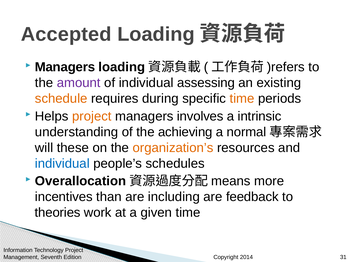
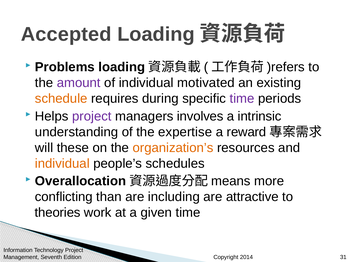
Managers: Managers -> Problems (65, 67)
assessing: assessing -> motivated (206, 83)
time colour: orange -> purple (242, 99)
project colour: orange -> purple (92, 116)
achieving: achieving -> expertise (185, 132)
normal: normal -> reward (247, 132)
individual colour: blue -> orange (62, 164)
incentives: incentives -> conflicting (64, 197)
feedback: feedback -> attractive (252, 197)
